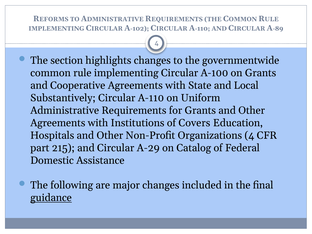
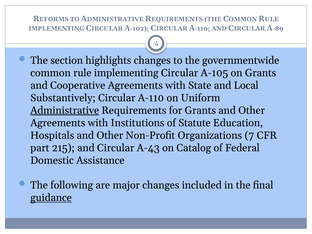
A-100: A-100 -> A-105 (214, 73)
Administrative underline: none -> present (65, 110)
Covers: Covers -> Statute (195, 123)
Organizations 4: 4 -> 7 (249, 135)
A-29: A-29 -> A-43 (148, 148)
